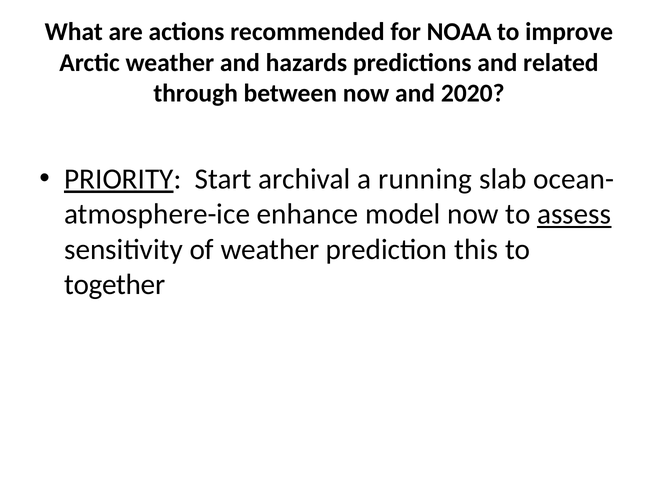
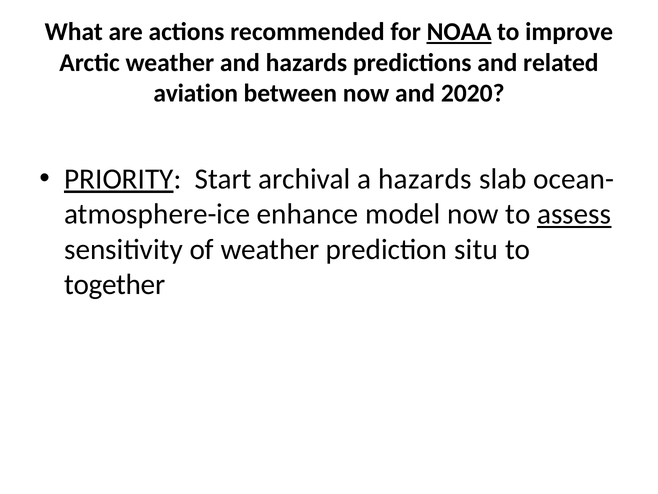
NOAA underline: none -> present (459, 32)
through: through -> aviation (196, 93)
a running: running -> hazards (425, 179)
this: this -> situ (476, 249)
